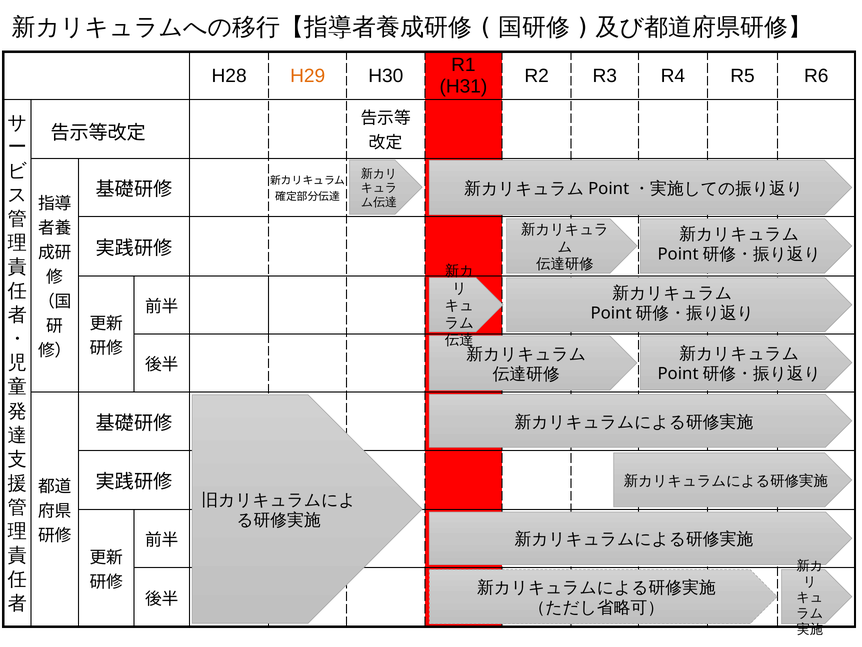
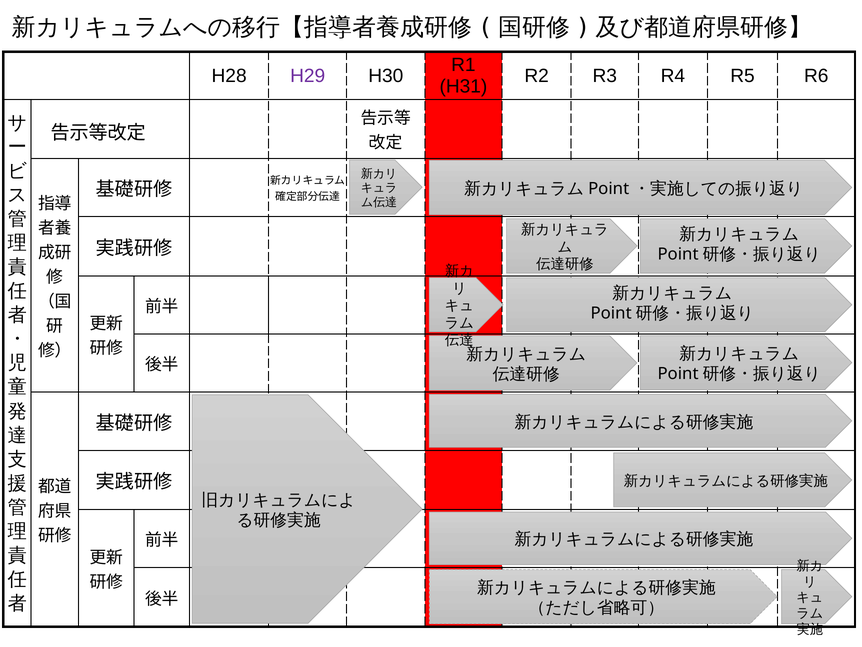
H29 colour: orange -> purple (308, 76)
